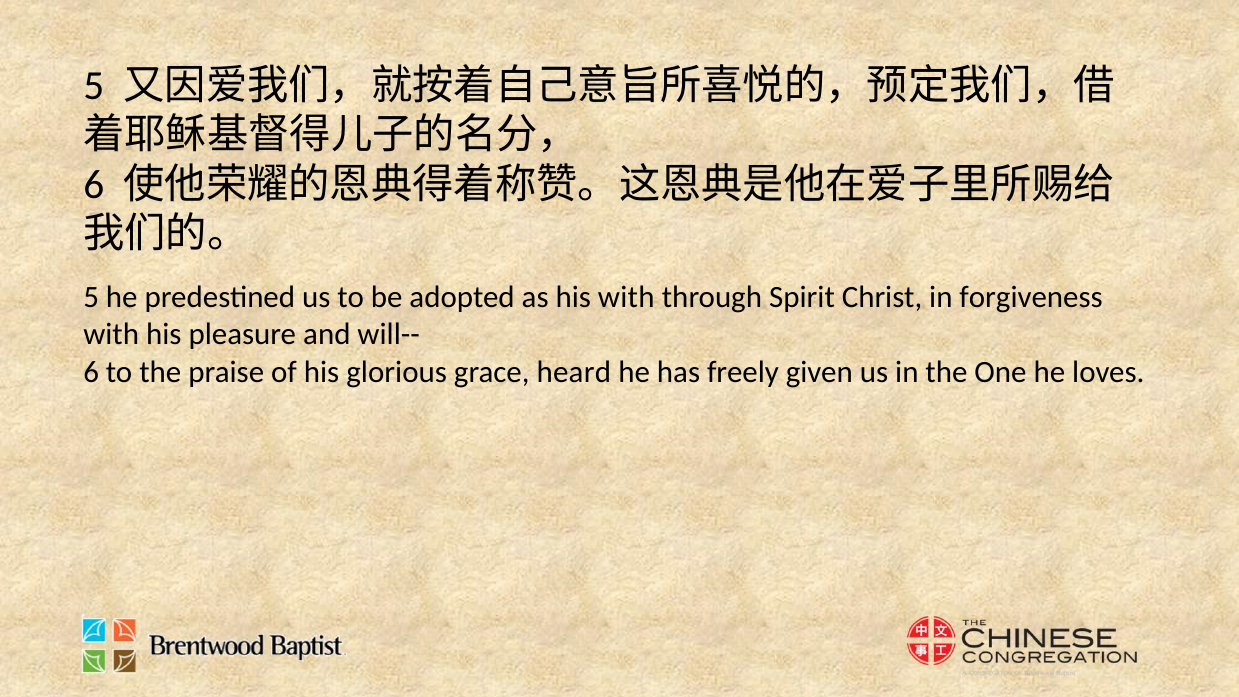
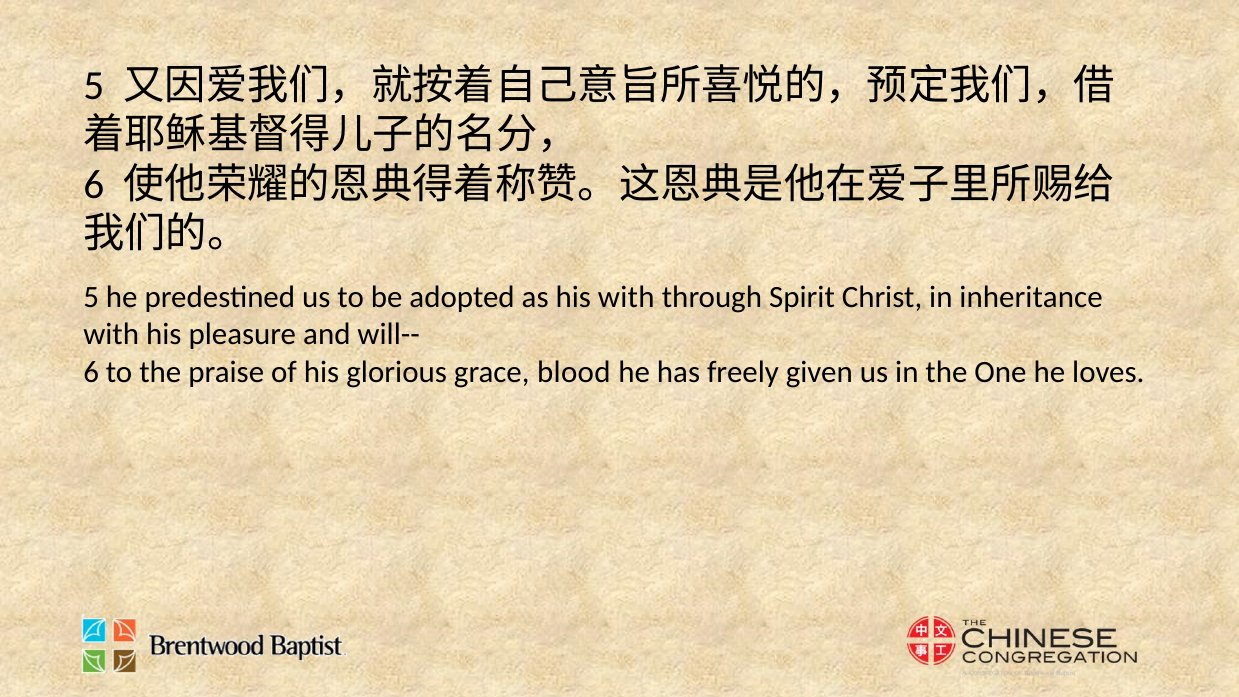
forgiveness: forgiveness -> inheritance (1031, 297)
heard: heard -> blood (574, 372)
